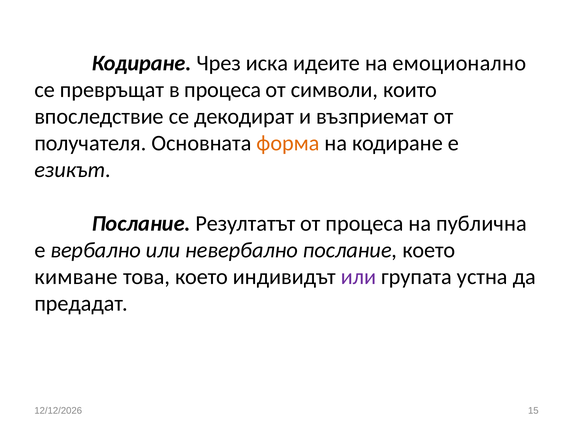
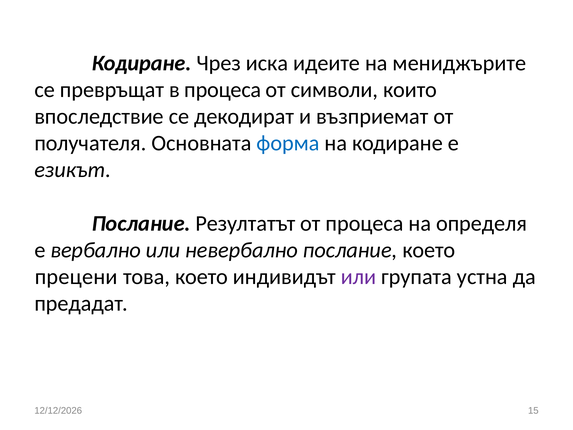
емоционално: емоционално -> мениджърите (459, 63)
форма colour: orange -> blue (288, 143)
публична: публична -> определя (482, 223)
кимване: кимване -> прецени (76, 277)
